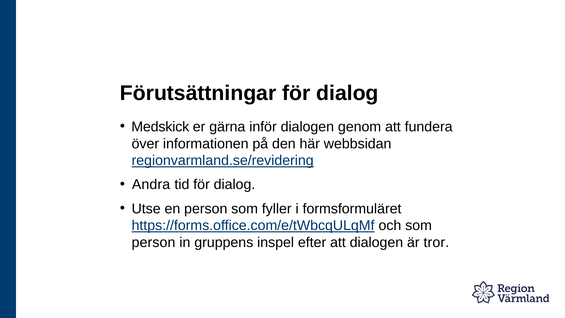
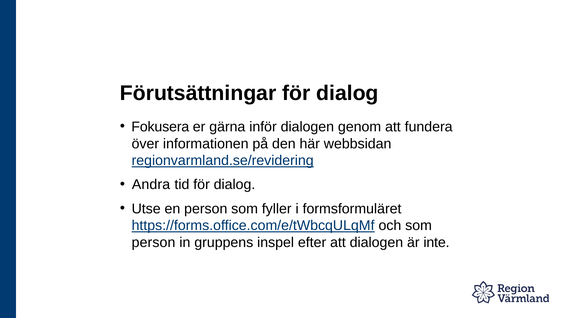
Medskick: Medskick -> Fokusera (160, 127)
tror: tror -> inte (436, 242)
